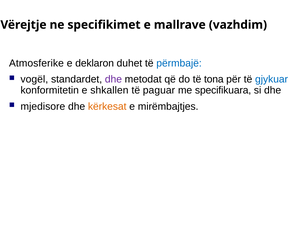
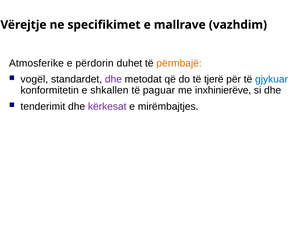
deklaron: deklaron -> përdorin (95, 63)
përmbajë colour: blue -> orange (179, 63)
tona: tona -> tjerë (214, 79)
specifikuara: specifikuara -> inxhinierëve (223, 90)
mjedisore: mjedisore -> tenderimit (43, 106)
kërkesat colour: orange -> purple (107, 106)
